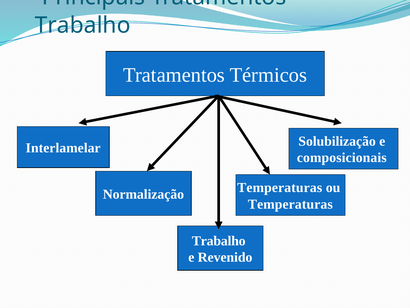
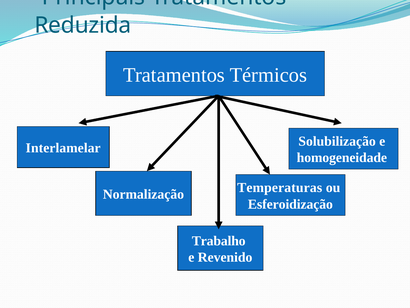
Trabalho: Trabalho -> Reduzida (83, 25)
composicionais: composicionais -> homogeneidade (342, 158)
Temperaturas: Temperaturas -> Esferoidização (290, 204)
